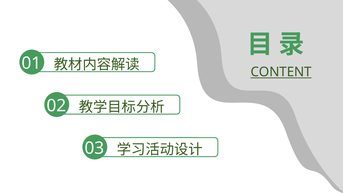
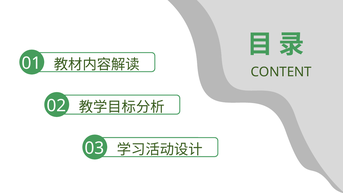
CONTENT underline: present -> none (281, 72)
